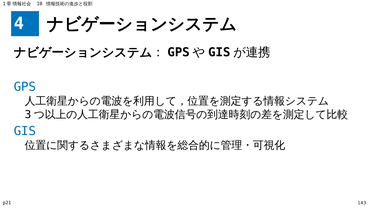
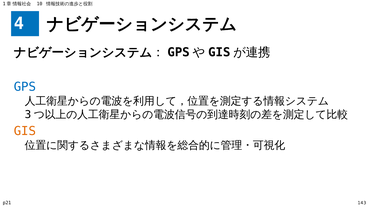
GIS colour: blue -> orange (25, 131)
